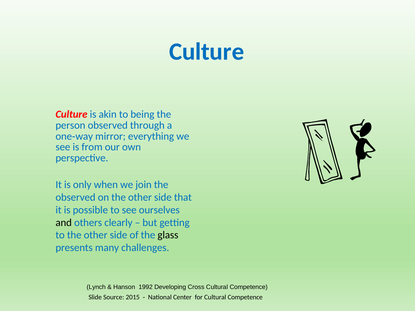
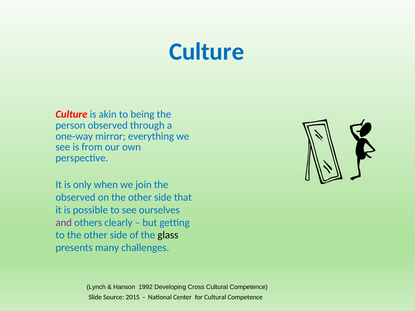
and colour: black -> purple (64, 223)
